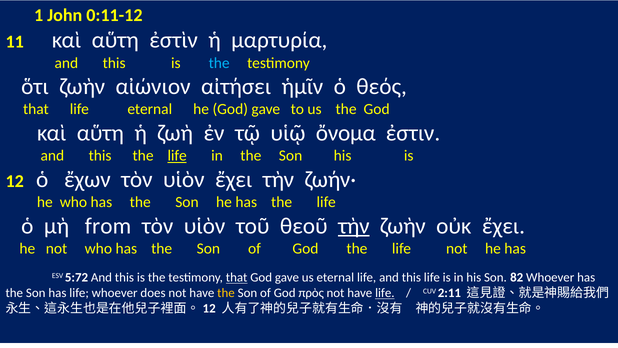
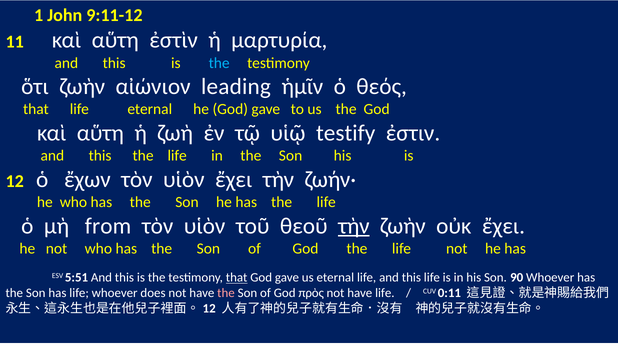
0:11-12: 0:11-12 -> 9:11-12 (114, 15)
αἰτήσει: αἰτήσει -> leading (236, 87)
ὄνομα: ὄνομα -> testify (346, 133)
life underline: present -> none (177, 156)
5:72: 5:72 -> 5:51 (77, 278)
82: 82 -> 90 (517, 278)
the colour: yellow -> pink (226, 294)
life underline: present -> none (385, 294)
2:11: 2:11 -> 0:11 (449, 294)
